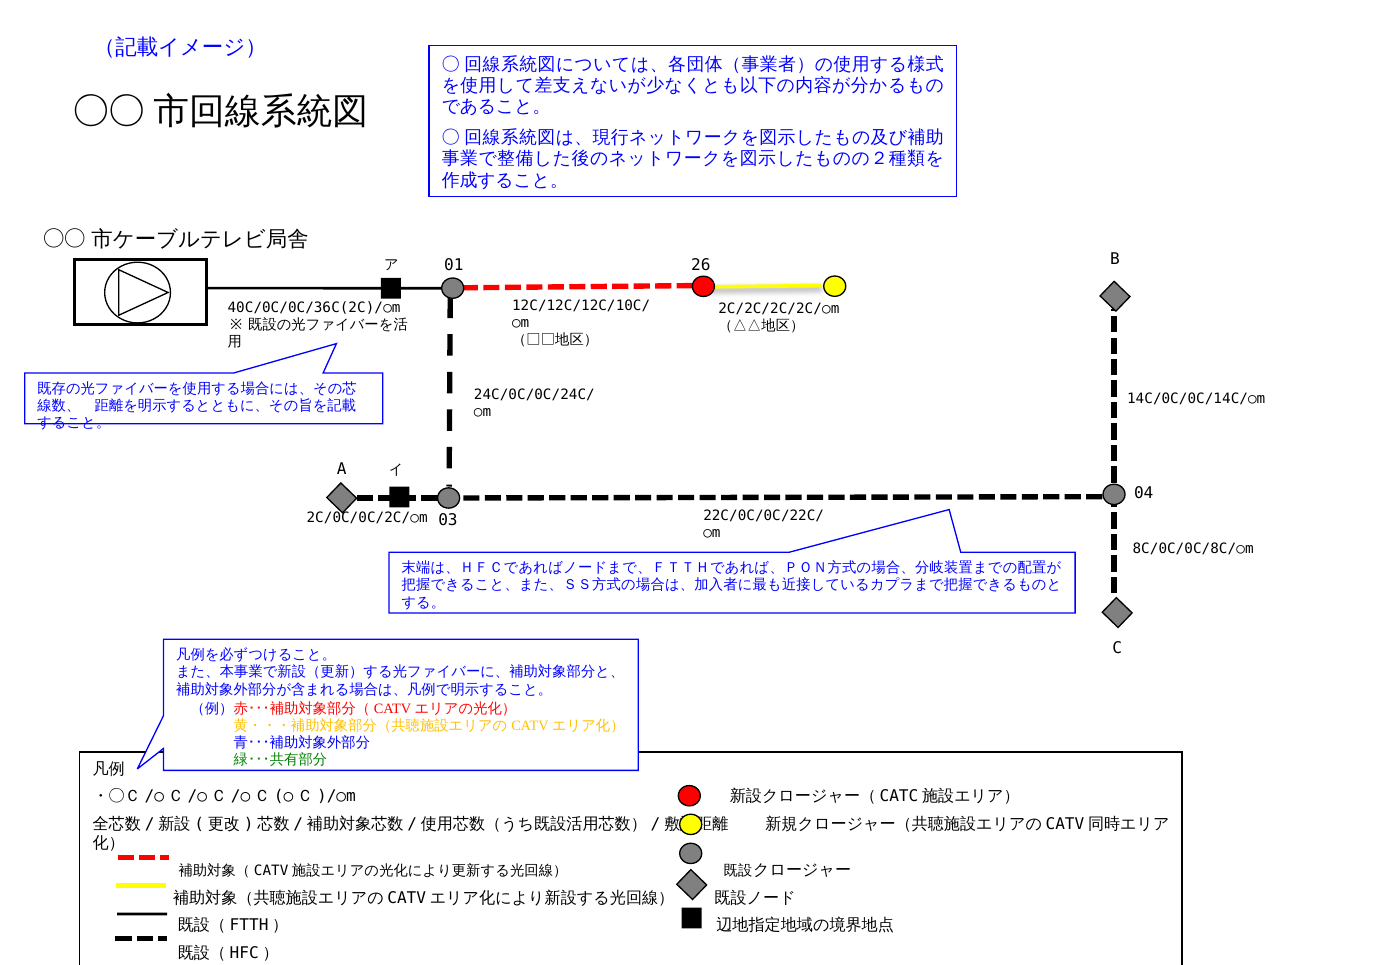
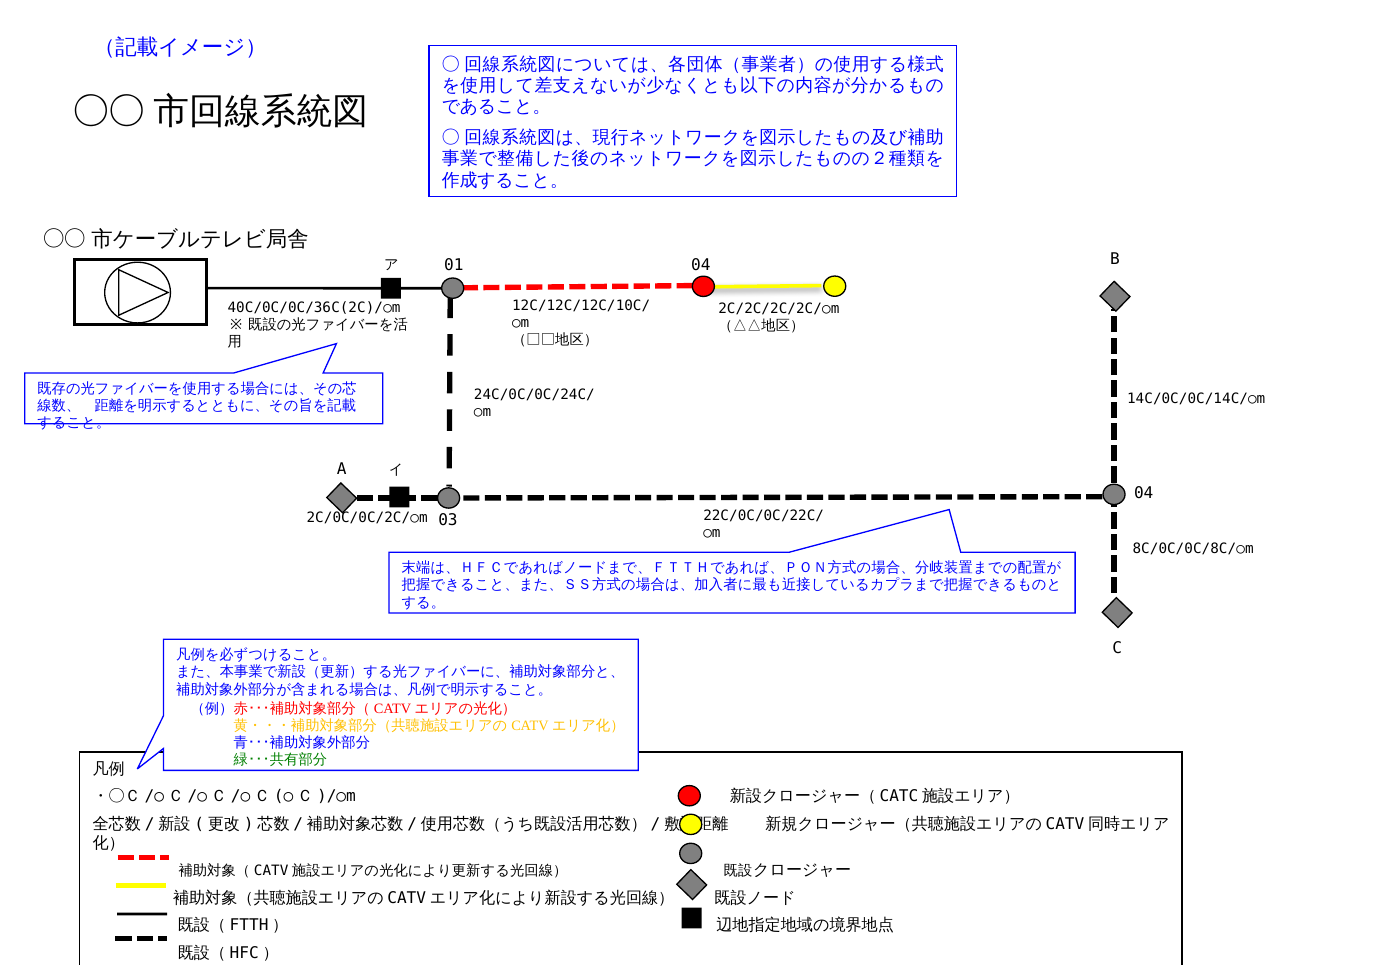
01 26: 26 -> 04 (701, 266)
